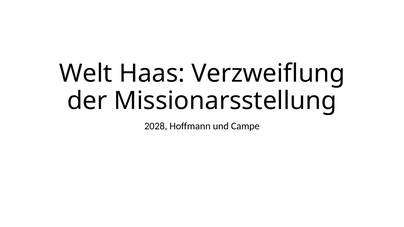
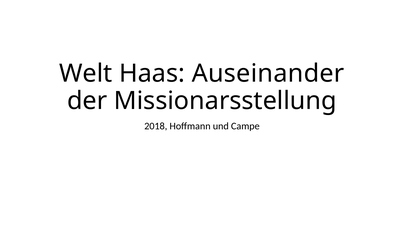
Verzweiflung: Verzweiflung -> Auseinander (268, 74)
2028: 2028 -> 2018 (156, 126)
